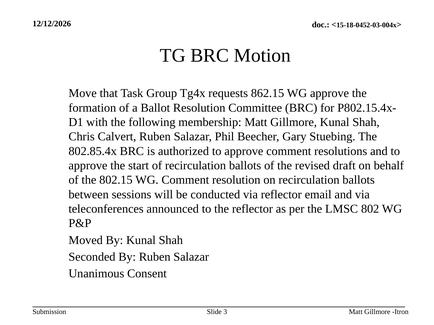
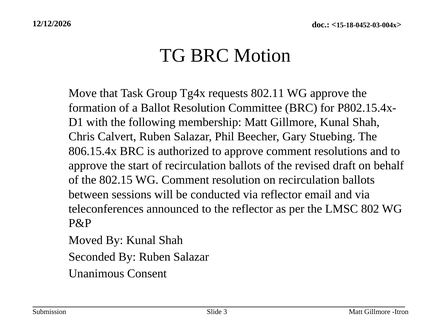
862.15: 862.15 -> 802.11 (268, 93)
802.85.4x: 802.85.4x -> 806.15.4x (93, 151)
